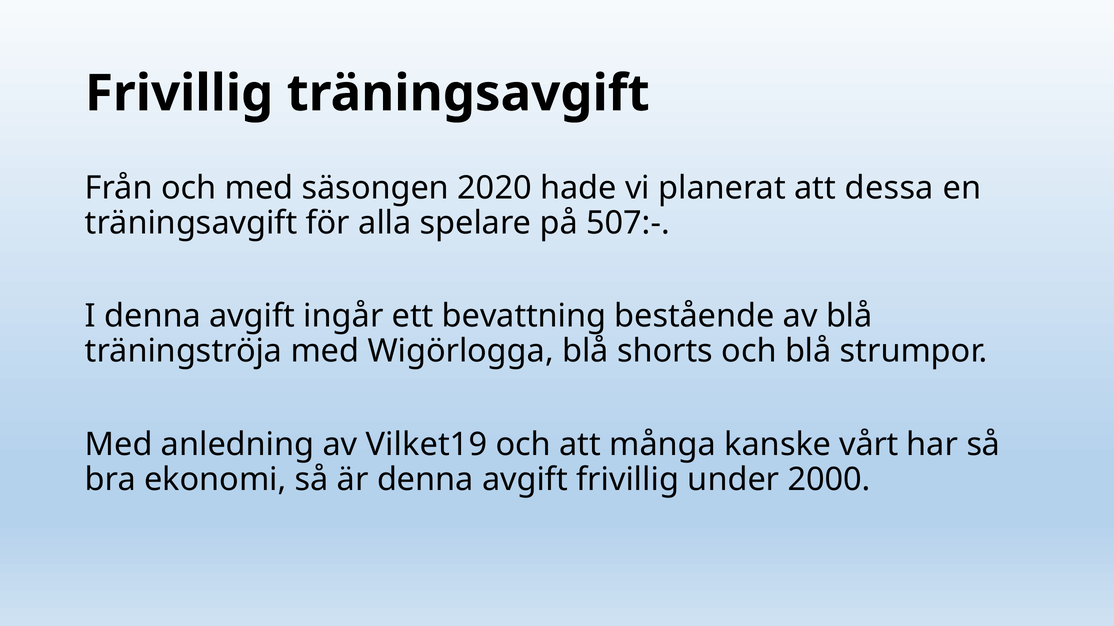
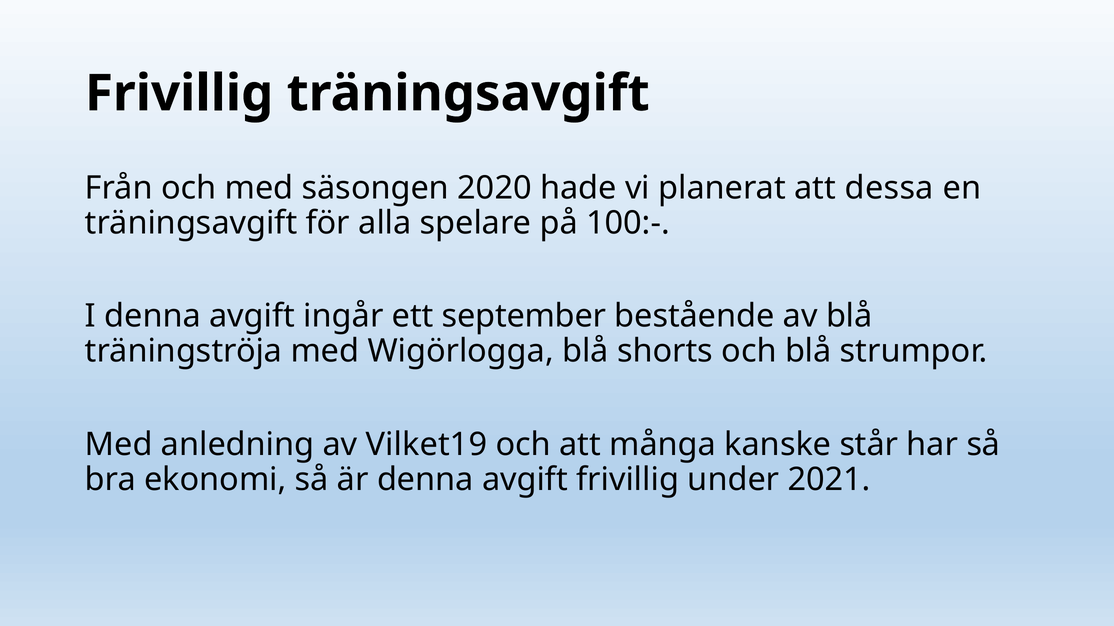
507:-: 507:- -> 100:- (628, 223)
bevattning: bevattning -> september (524, 317)
vårt: vårt -> står (869, 445)
2000: 2000 -> 2021 (829, 480)
